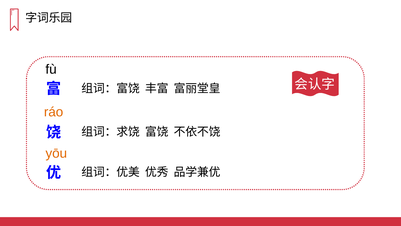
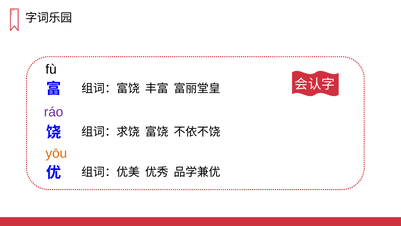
ráo colour: orange -> purple (54, 112)
